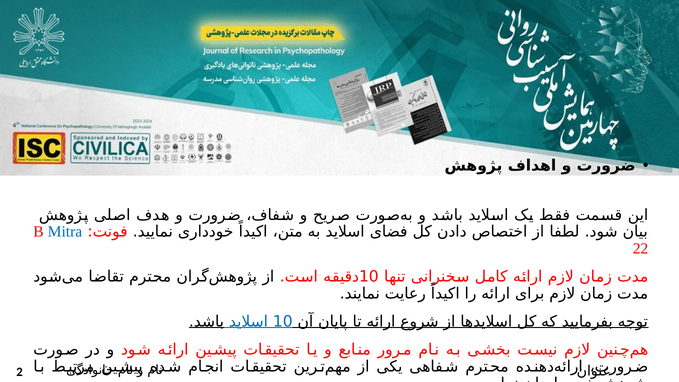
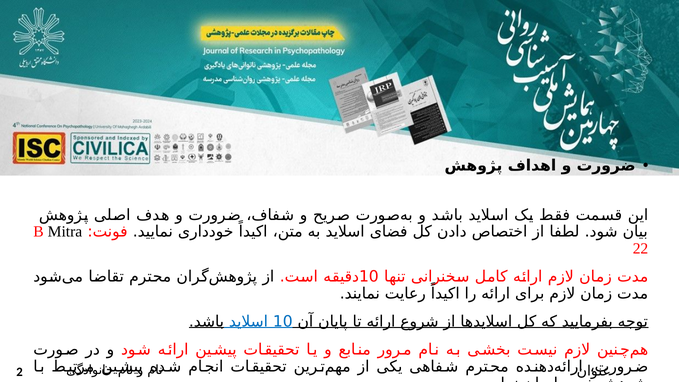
Mitra colour: blue -> black (65, 232)
